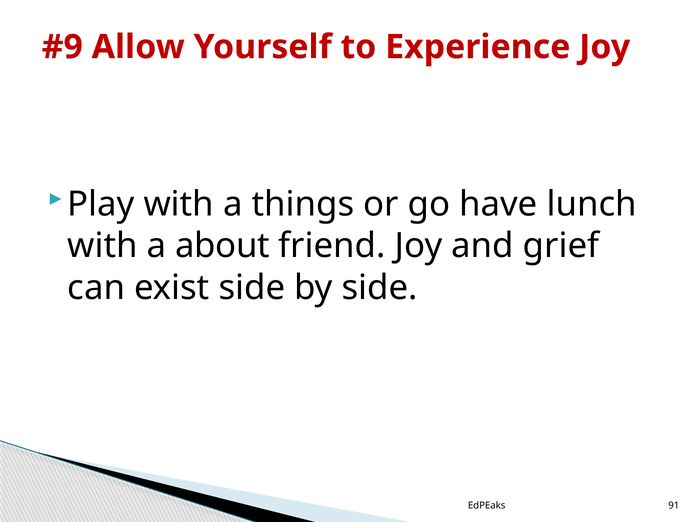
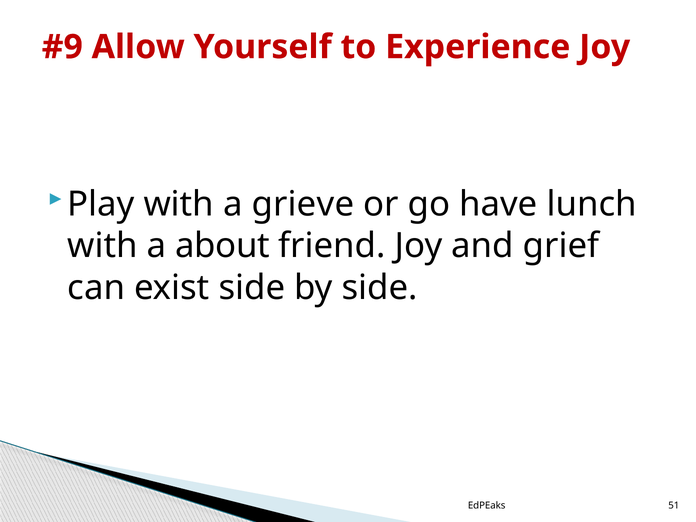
things: things -> grieve (303, 204)
91: 91 -> 51 (674, 505)
